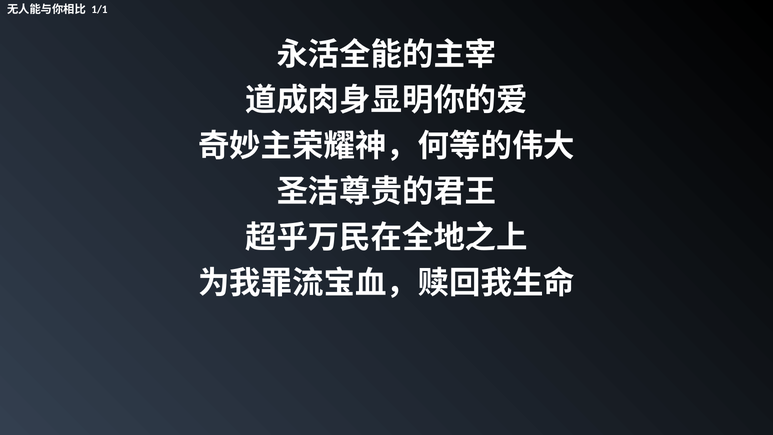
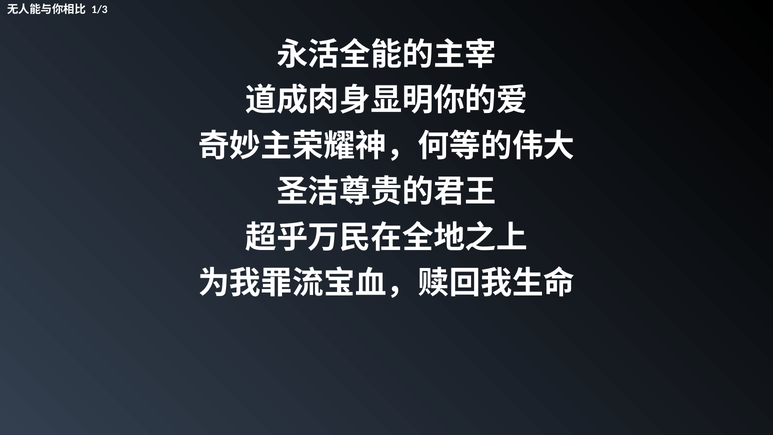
1/1: 1/1 -> 1/3 (99, 9)
